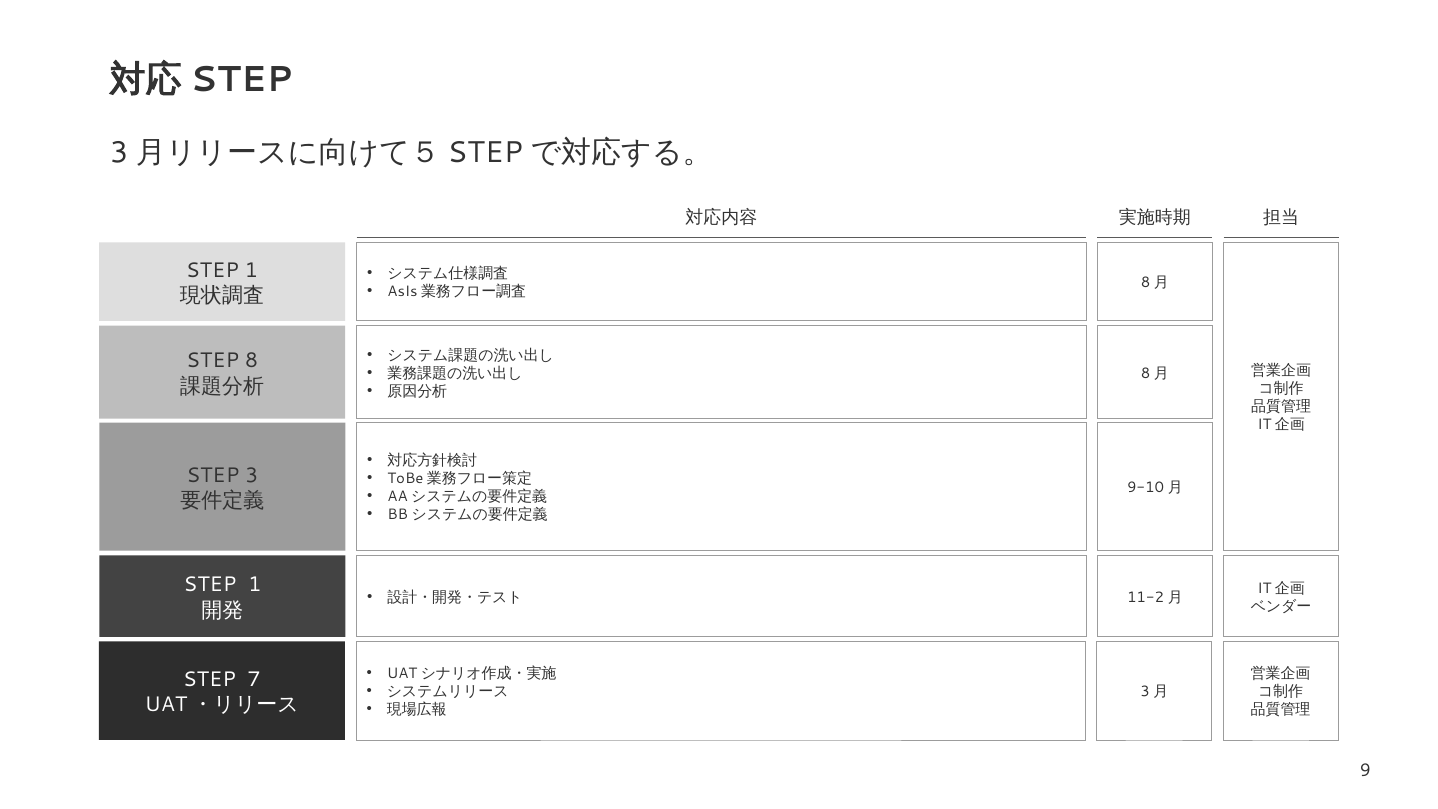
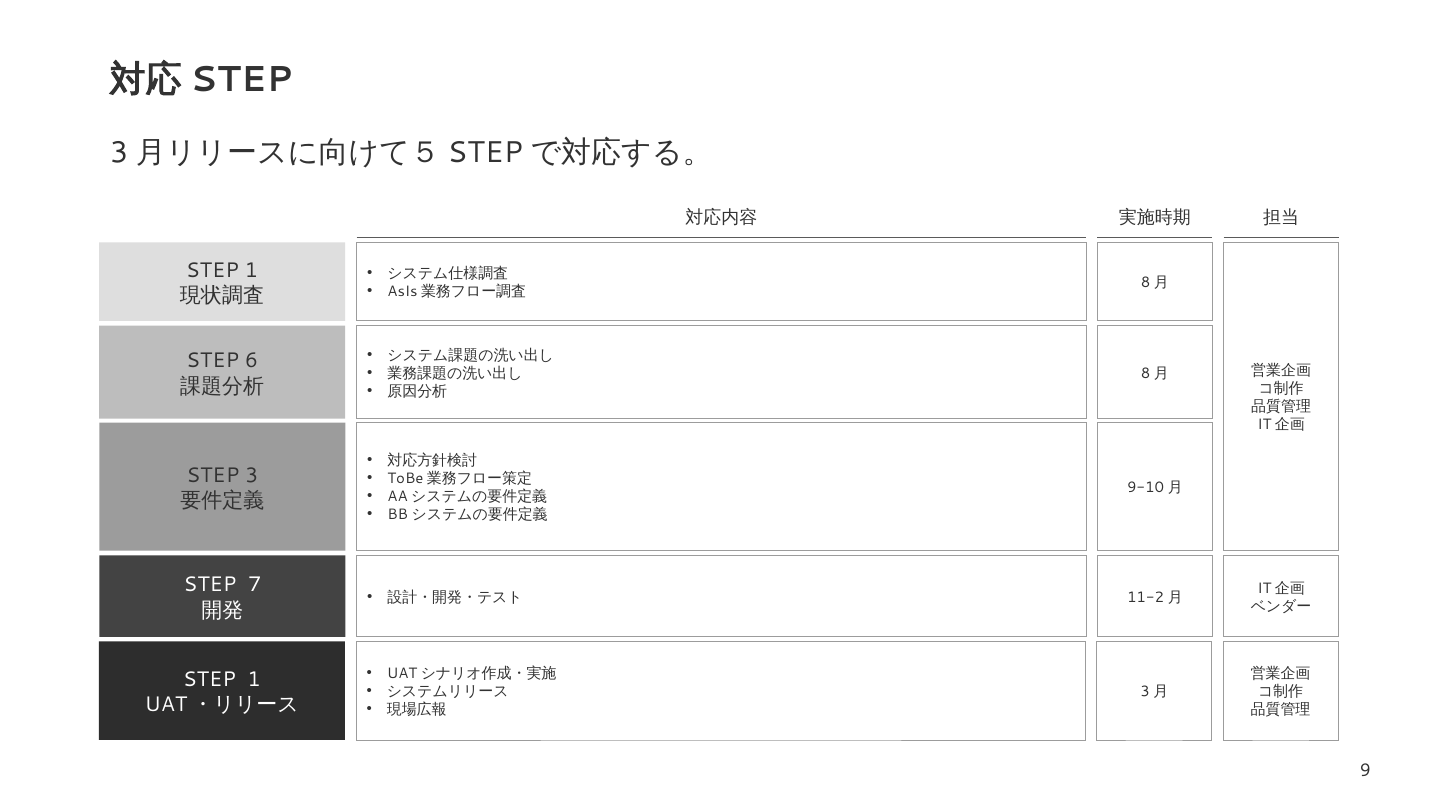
8: 8 -> 6 (251, 361)
1: 1 -> 7 (255, 585)
7: 7 -> 1 (254, 679)
